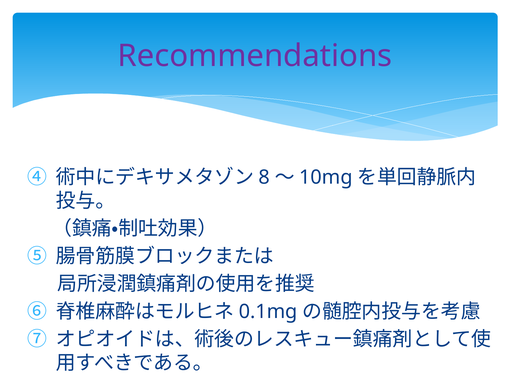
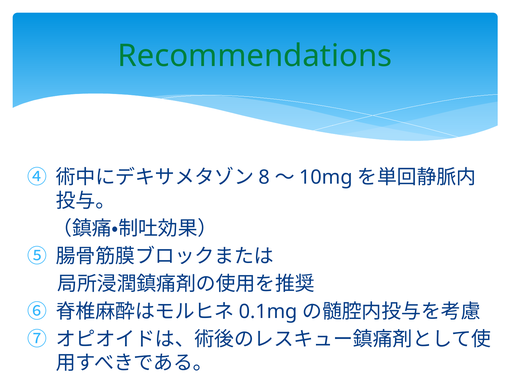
Recommendations colour: purple -> green (255, 56)
